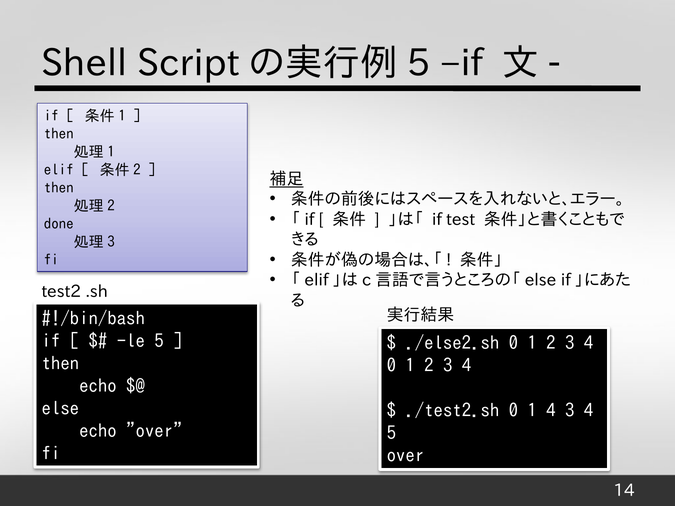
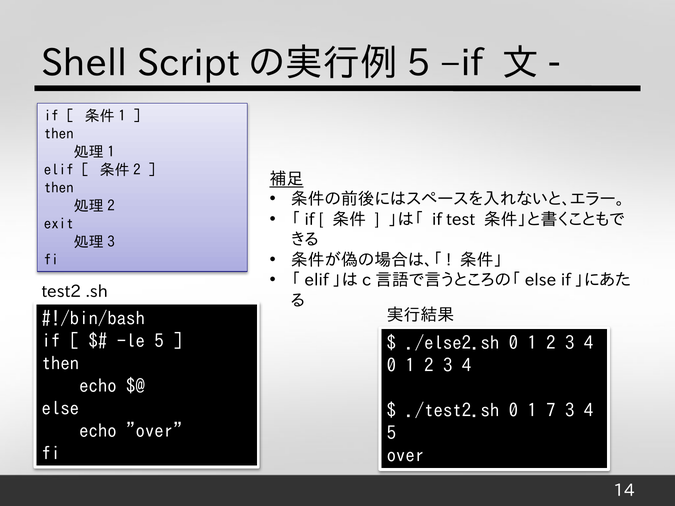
done: done -> exit (59, 224)
1 4: 4 -> 7 (551, 411)
